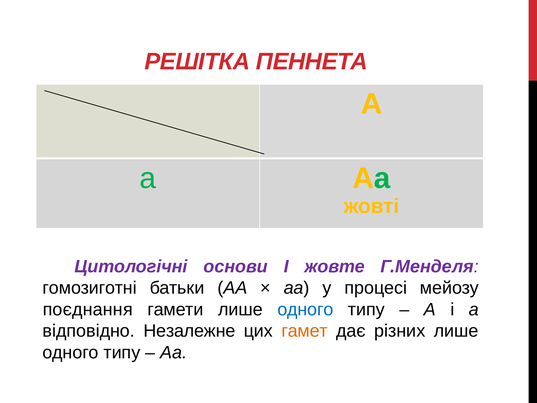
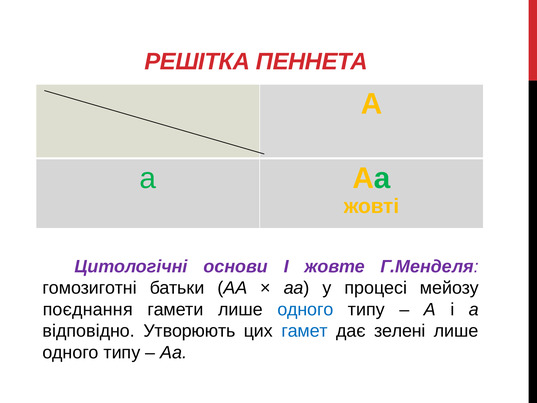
Незалежне: Незалежне -> Утворюють (189, 331)
гамет colour: orange -> blue (305, 331)
різних: різних -> зелені (400, 331)
